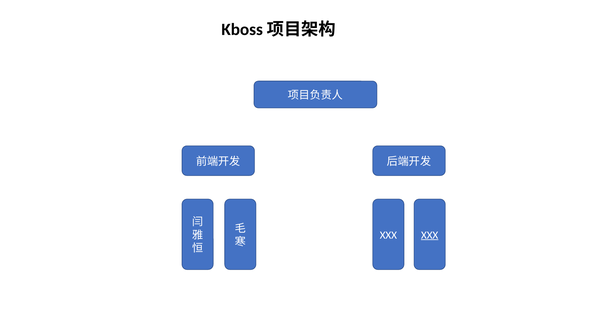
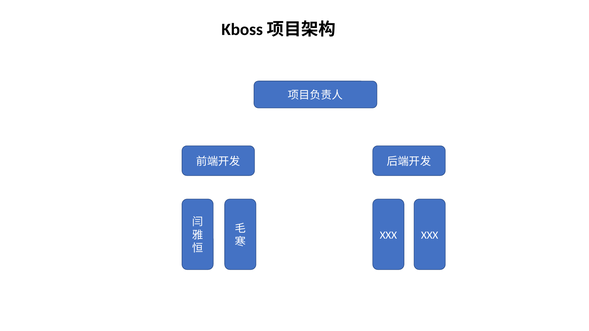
XXX underline: present -> none (430, 235)
